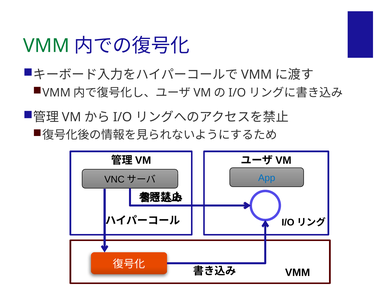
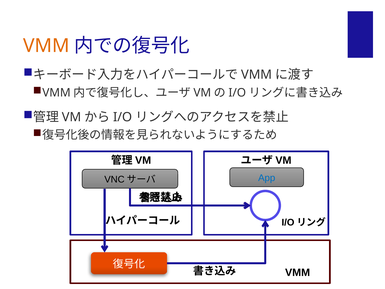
VMM colour: green -> orange (46, 46)
